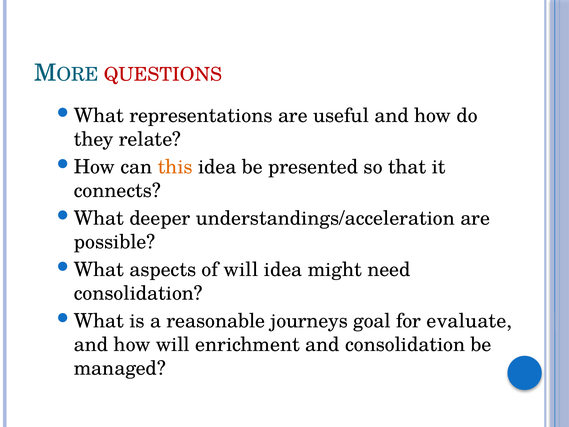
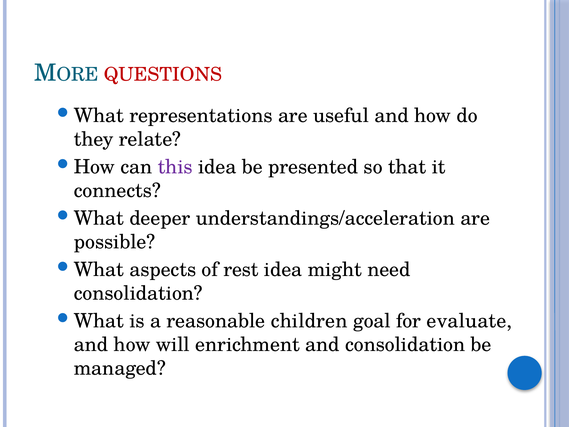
this colour: orange -> purple (175, 167)
of will: will -> rest (241, 269)
journeys: journeys -> children (309, 321)
